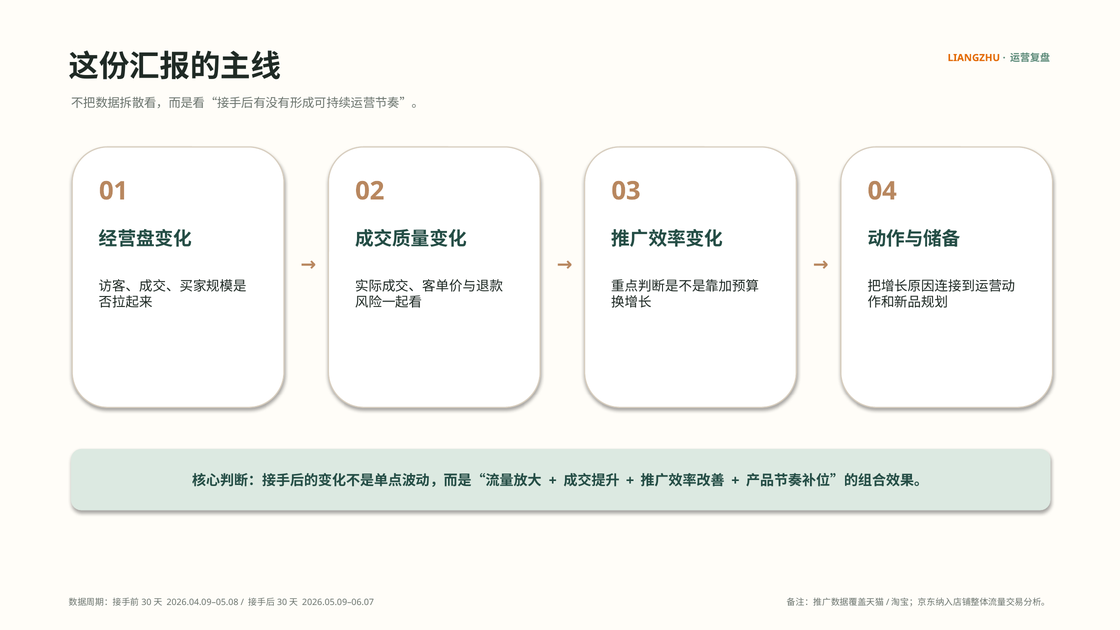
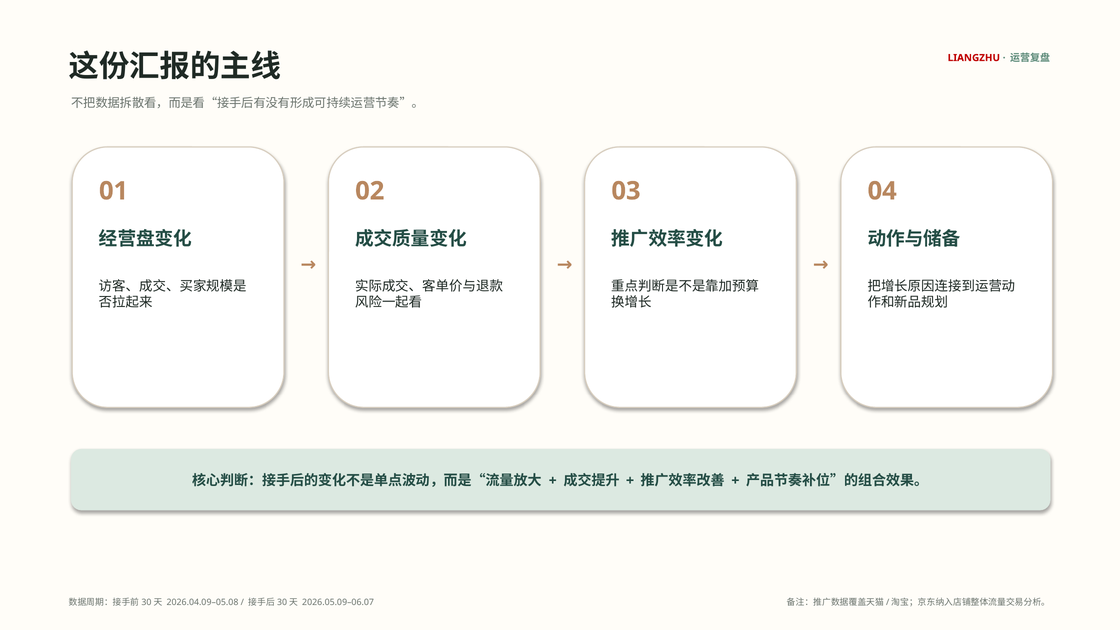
LIANGZHU colour: orange -> red (974, 58)
